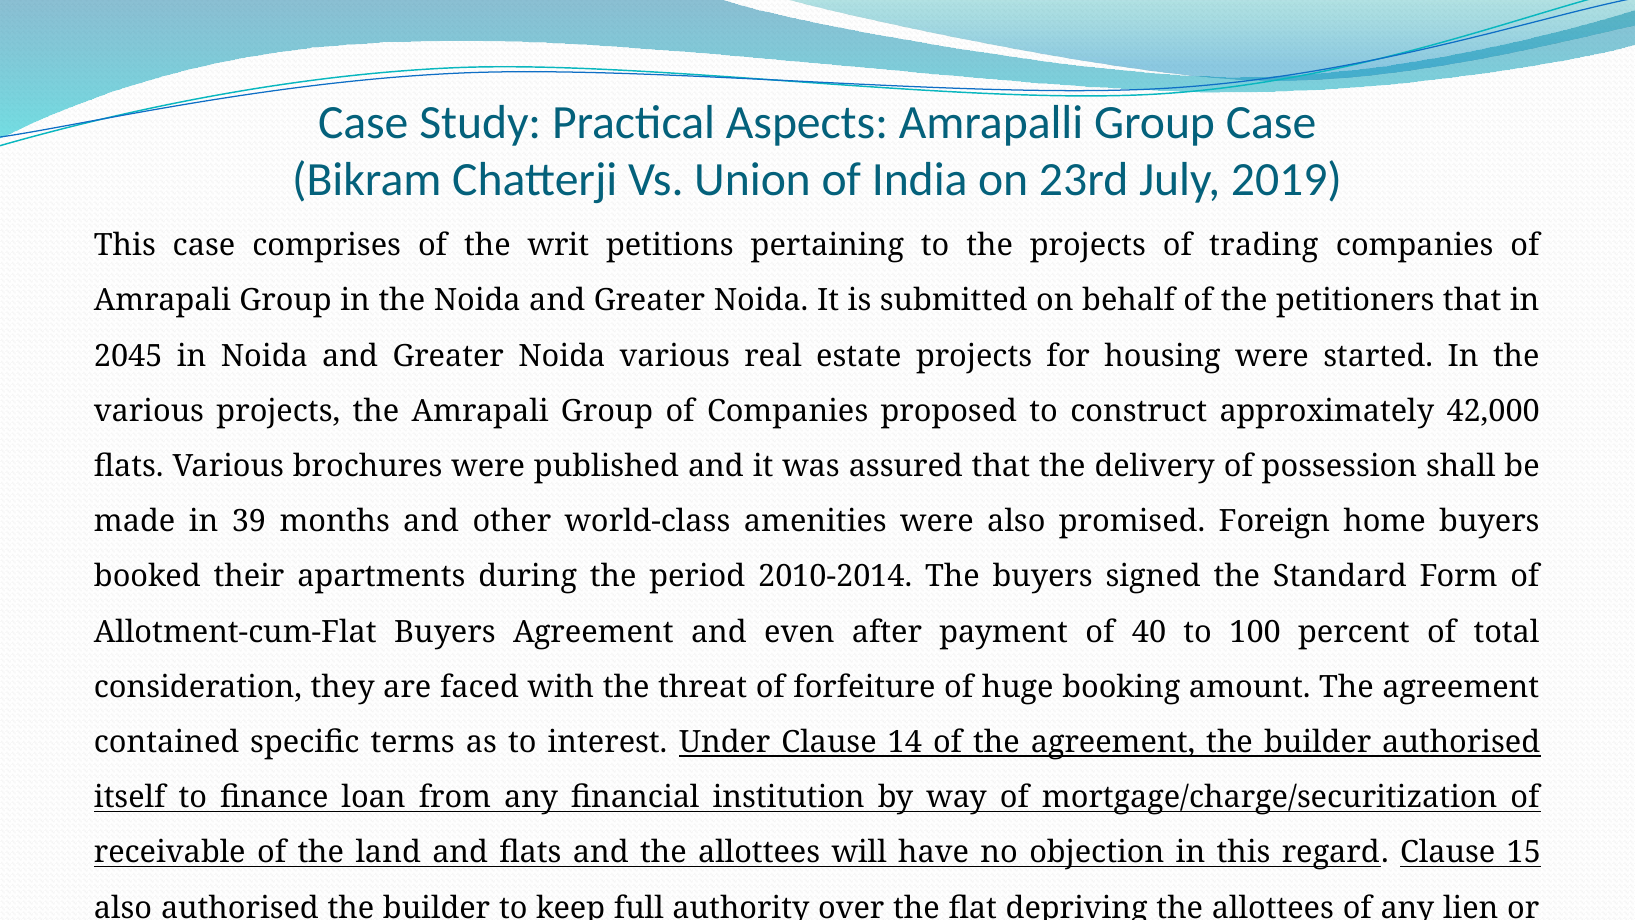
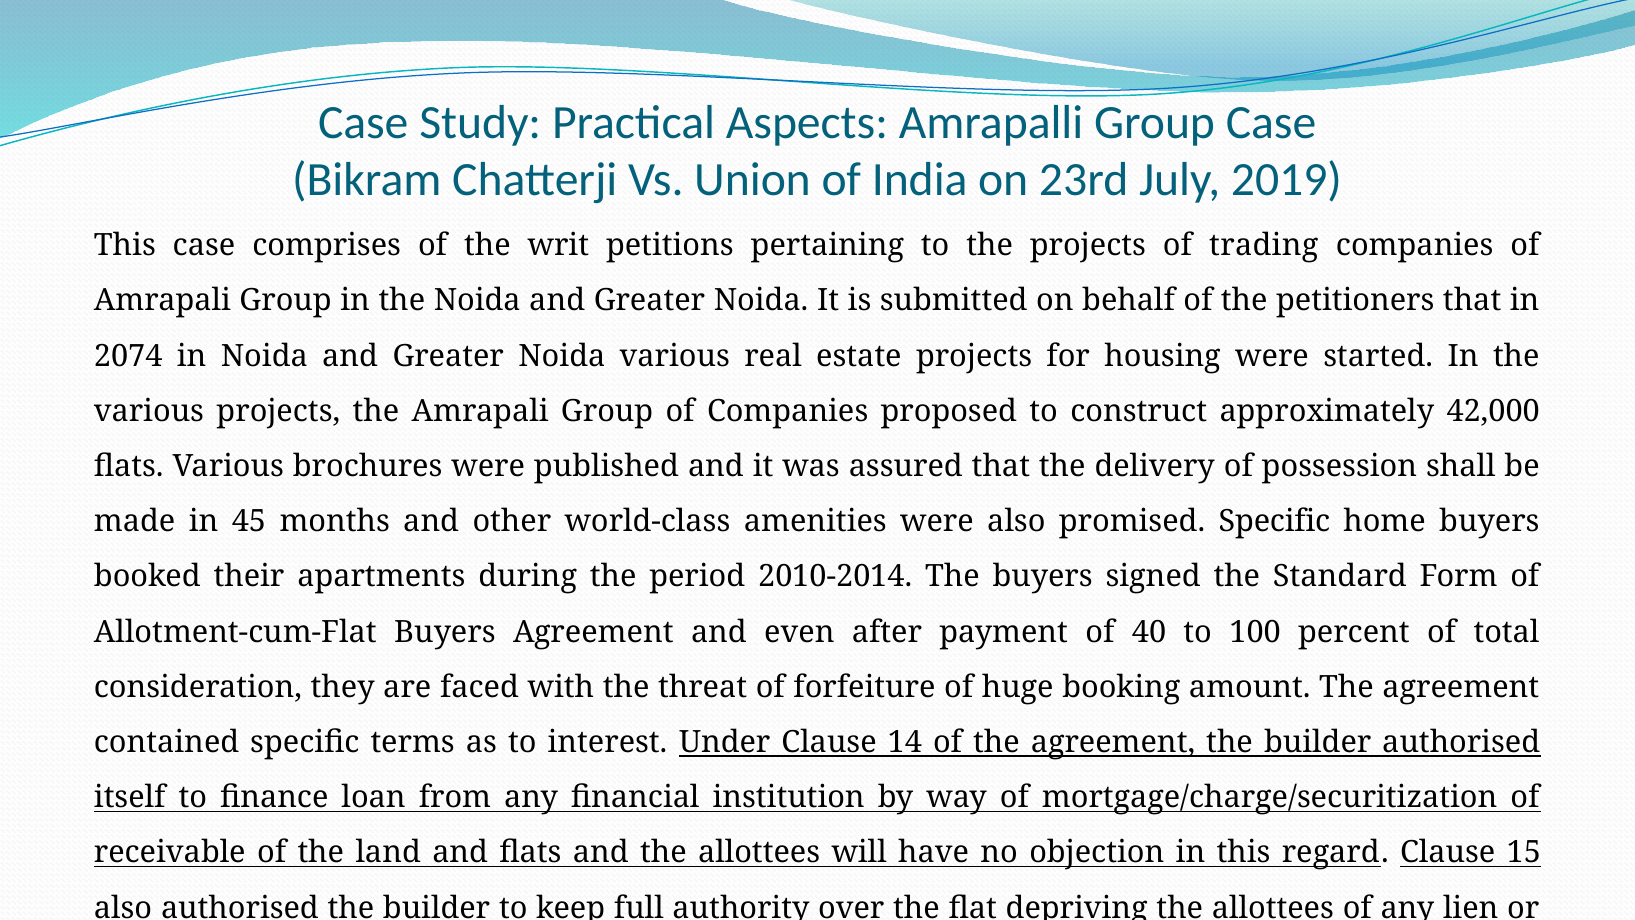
2045: 2045 -> 2074 (128, 356)
39: 39 -> 45 (249, 521)
promised Foreign: Foreign -> Specific (1274, 521)
